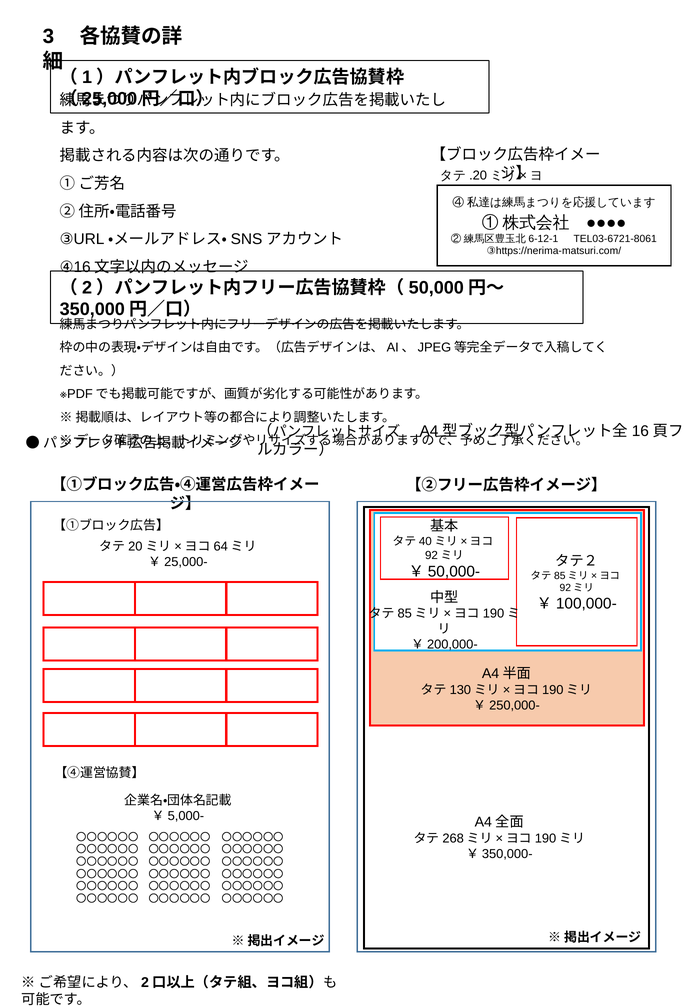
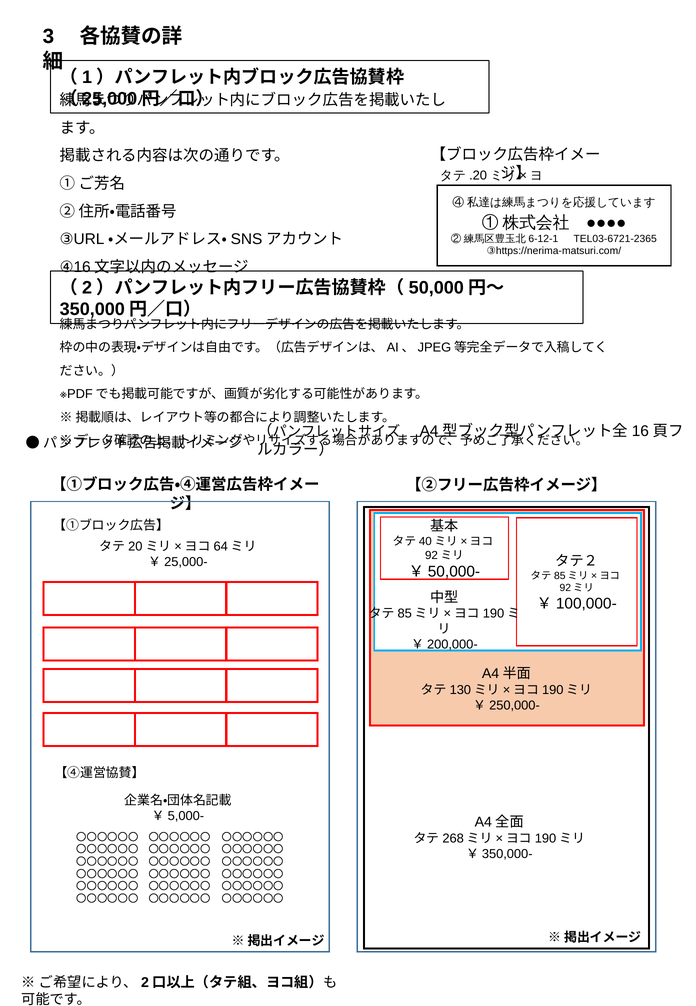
TEL03-6721-8061: TEL03-6721-8061 -> TEL03-6721-2365 (615, 238)
